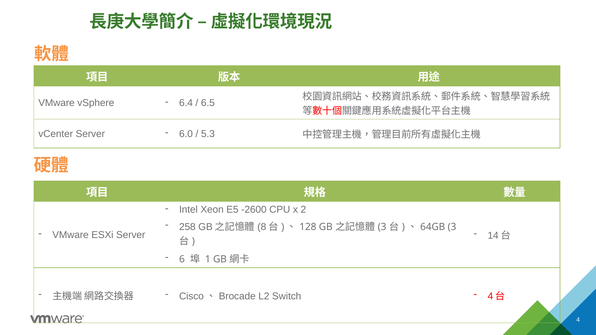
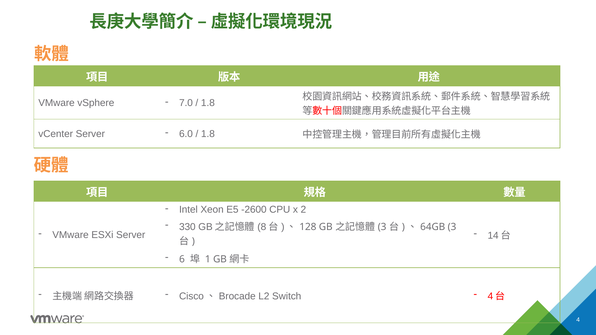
6.4: 6.4 -> 7.0 (186, 103)
6.5: 6.5 -> 1.8 (208, 103)
5.3: 5.3 -> 1.8 (208, 134)
258: 258 -> 330 (187, 227)
